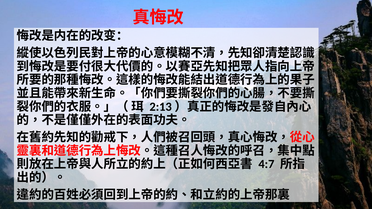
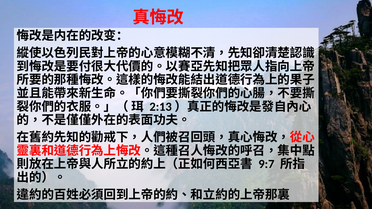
4:7: 4:7 -> 9:7 (266, 164)
